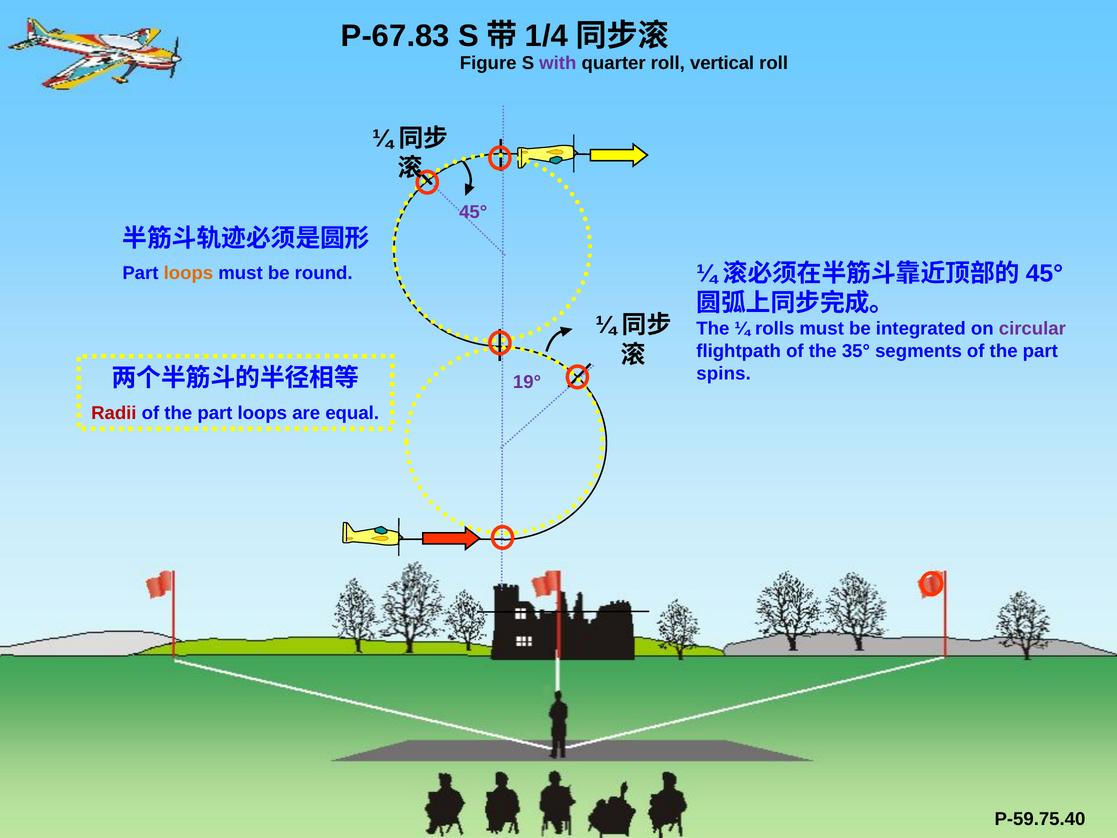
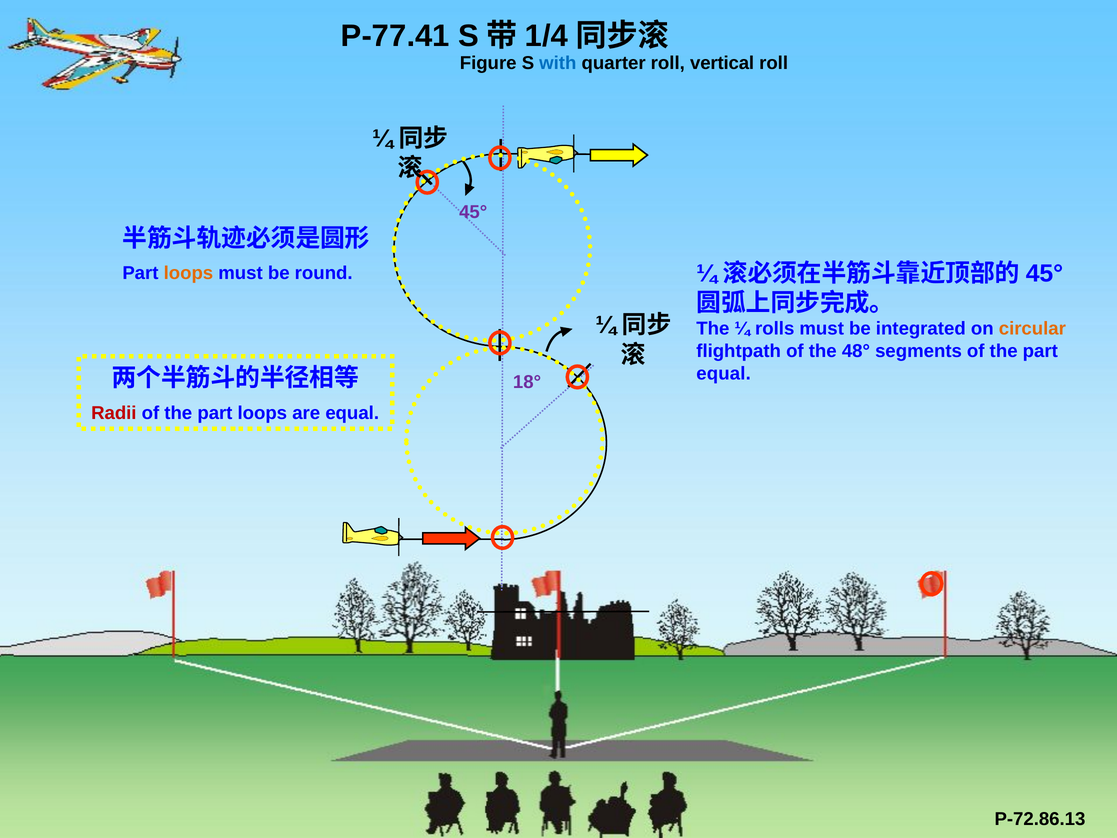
P-67.83: P-67.83 -> P-77.41 (395, 36)
with colour: purple -> blue (558, 63)
circular colour: purple -> orange (1032, 329)
35°: 35° -> 48° (856, 351)
spins: spins -> equal (724, 373)
19°: 19° -> 18° (527, 382)
P-59.75.40: P-59.75.40 -> P-72.86.13 (1040, 819)
